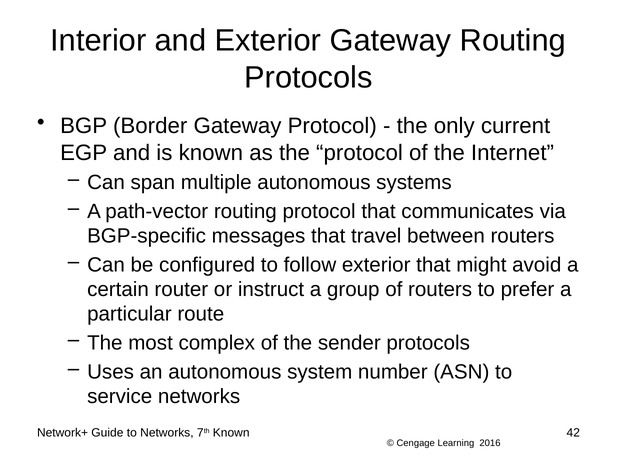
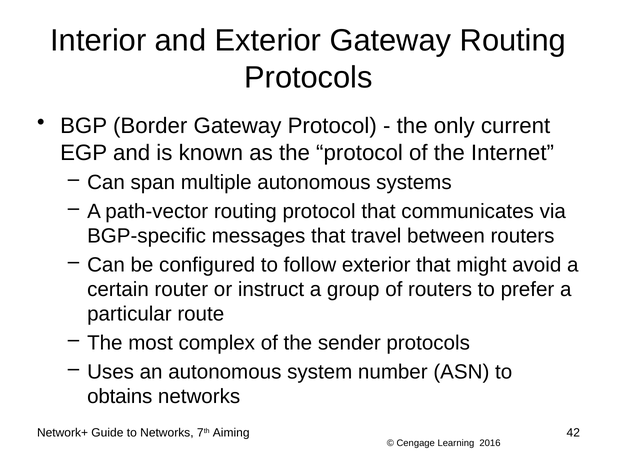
service: service -> obtains (120, 396)
7th Known: Known -> Aiming (231, 433)
